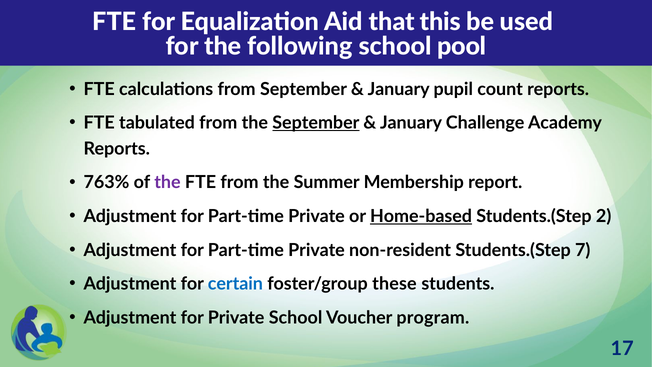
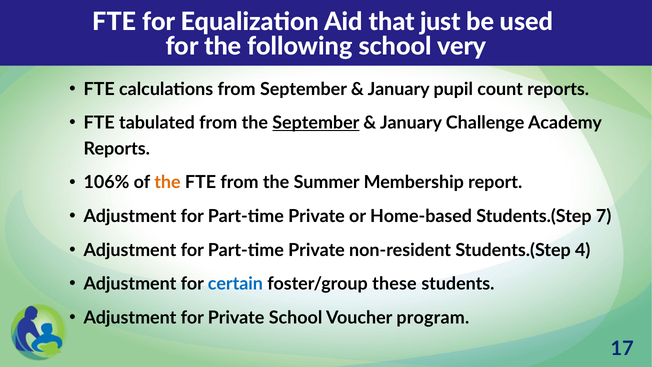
this: this -> just (440, 22)
pool: pool -> very (462, 46)
763%: 763% -> 106% (106, 183)
the colour: purple -> orange (167, 183)
Home-based underline: present -> none (421, 216)
2: 2 -> 7 (604, 216)
7: 7 -> 4 (583, 250)
